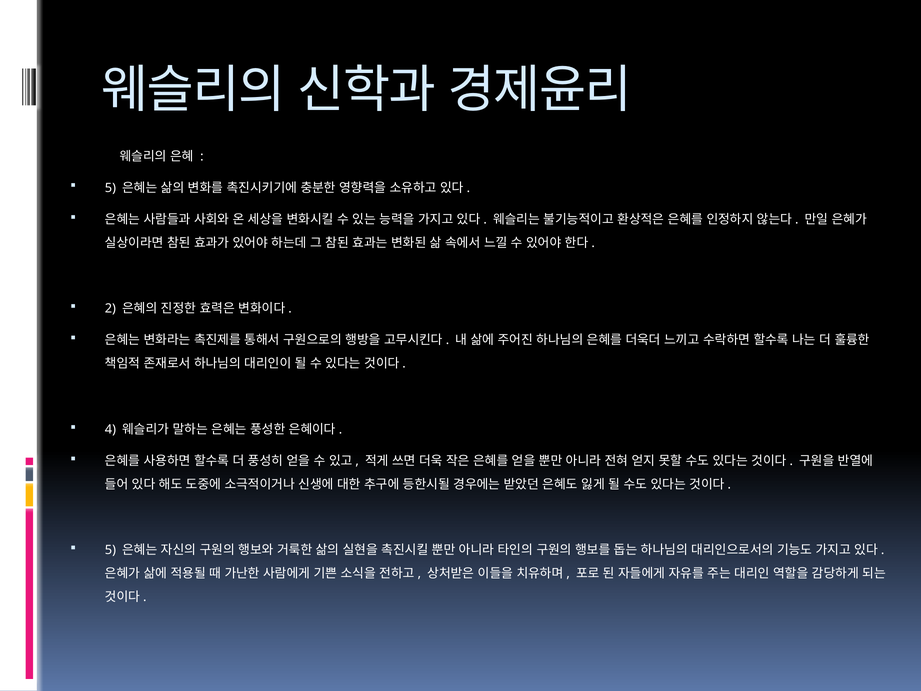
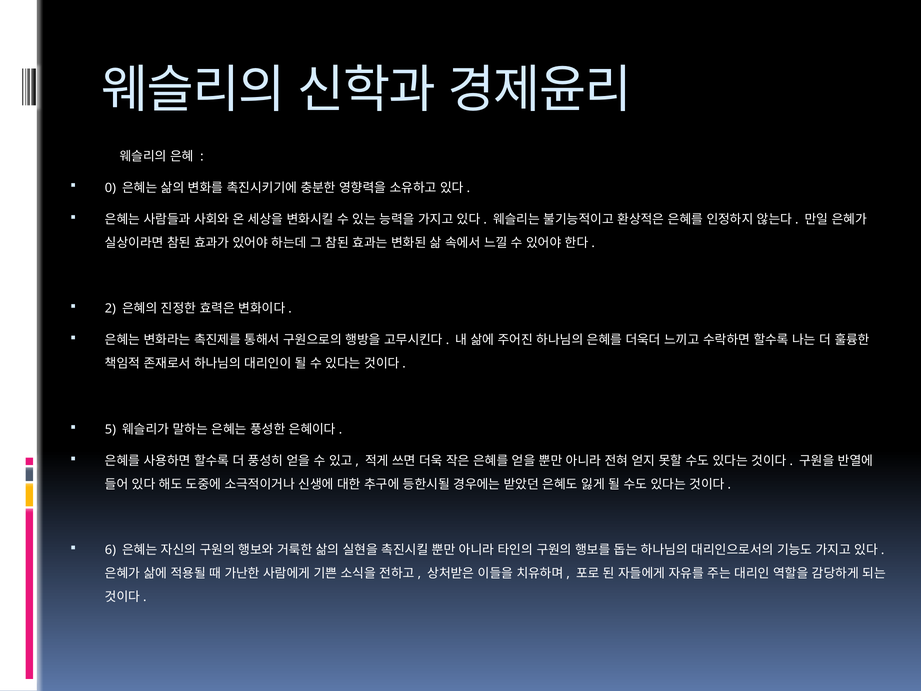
5: 5 -> 0 (110, 188)
4: 4 -> 5 (110, 429)
5: 5 -> 6 (110, 550)
